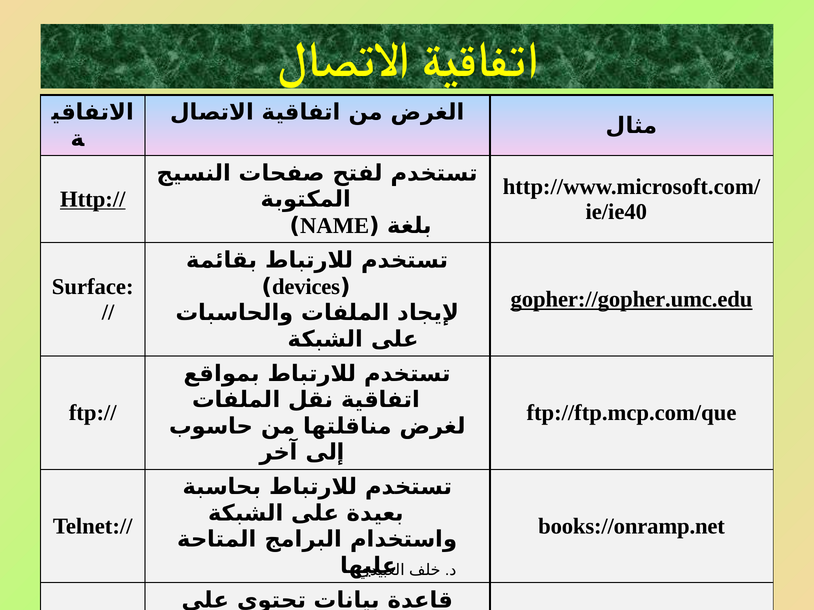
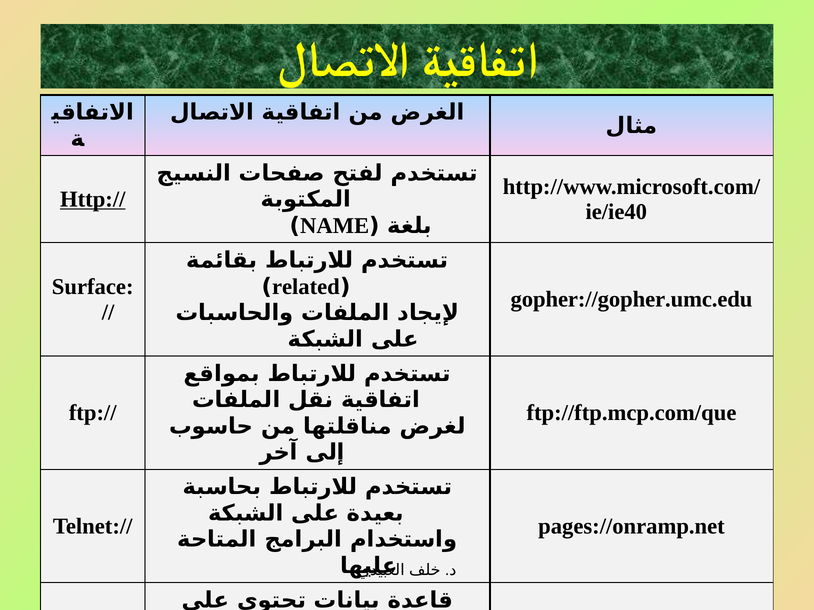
devices: devices -> related (306, 287)
gopher://gopher.umc.edu underline: present -> none (632, 300)
books://onramp.net: books://onramp.net -> pages://onramp.net (631, 527)
